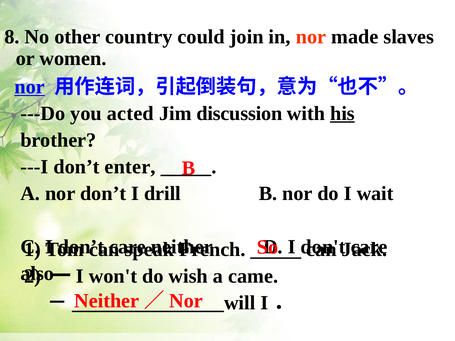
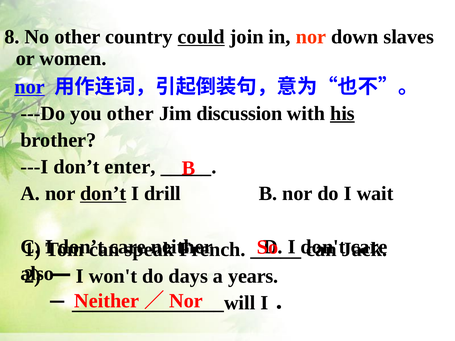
could underline: none -> present (201, 37)
made: made -> down (355, 37)
you acted: acted -> other (130, 113)
don’t underline: none -> present (103, 194)
wish: wish -> days (188, 276)
came: came -> years (253, 276)
